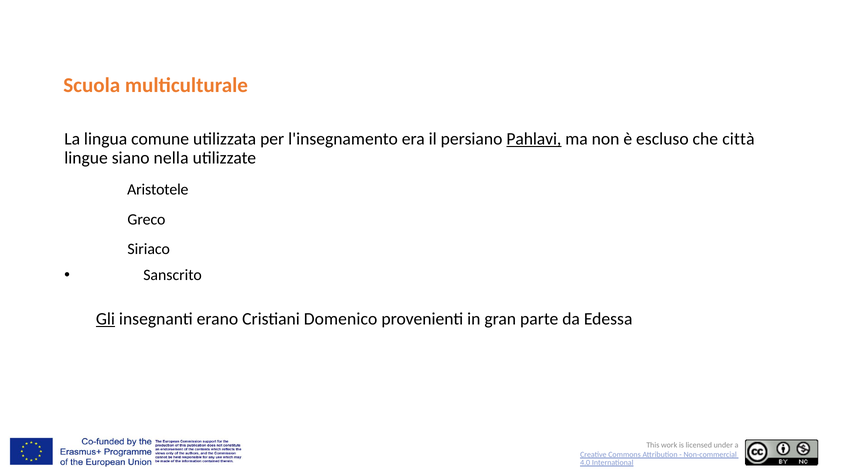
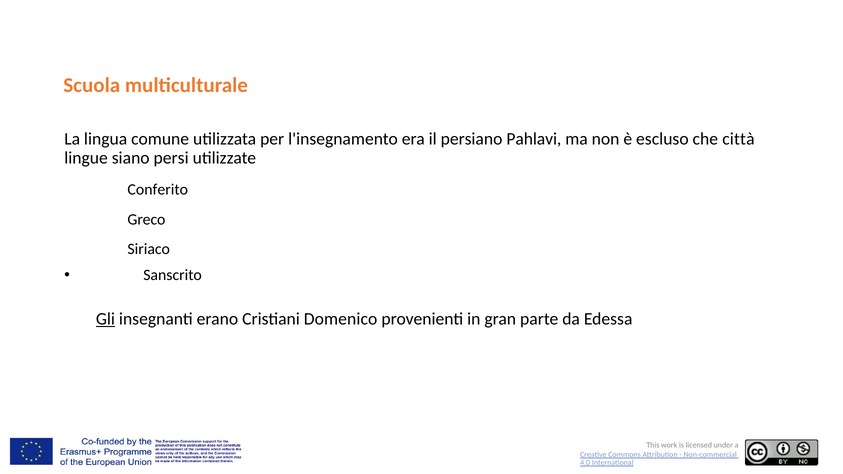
Pahlavi underline: present -> none (534, 139)
nella: nella -> persi (171, 158)
Aristotele: Aristotele -> Conferito (158, 190)
